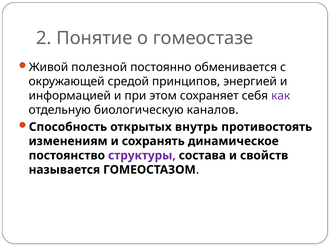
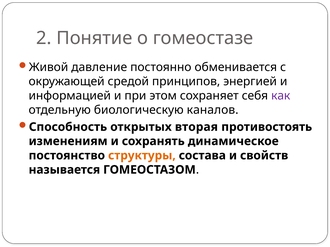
полезной: полезной -> давление (99, 67)
внутрь: внутрь -> вторая (196, 127)
структуры colour: purple -> orange (142, 156)
